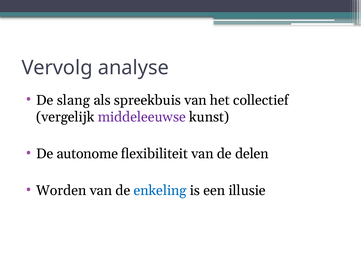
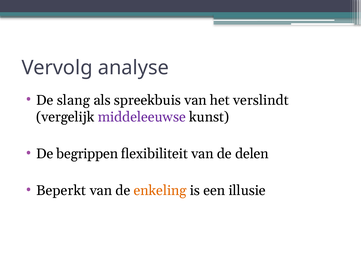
collectief: collectief -> verslindt (261, 100)
autonome: autonome -> begrippen (87, 154)
Worden: Worden -> Beperkt (61, 190)
enkeling colour: blue -> orange (160, 190)
